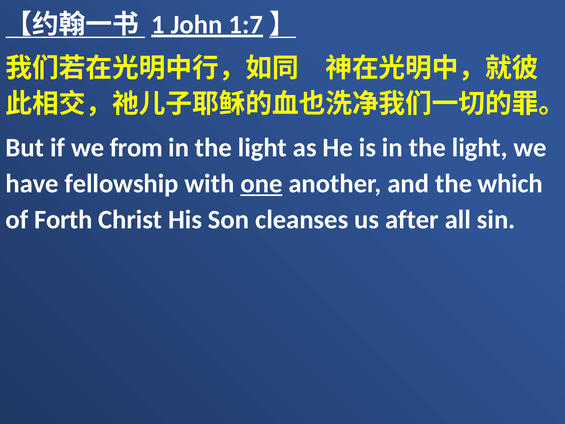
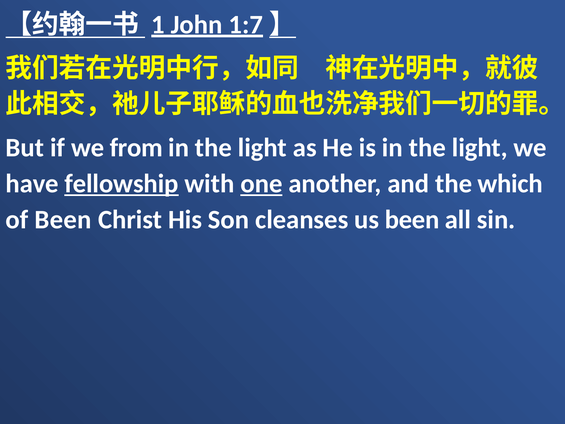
fellowship underline: none -> present (122, 184)
of Forth: Forth -> Been (63, 219)
us after: after -> been (412, 219)
